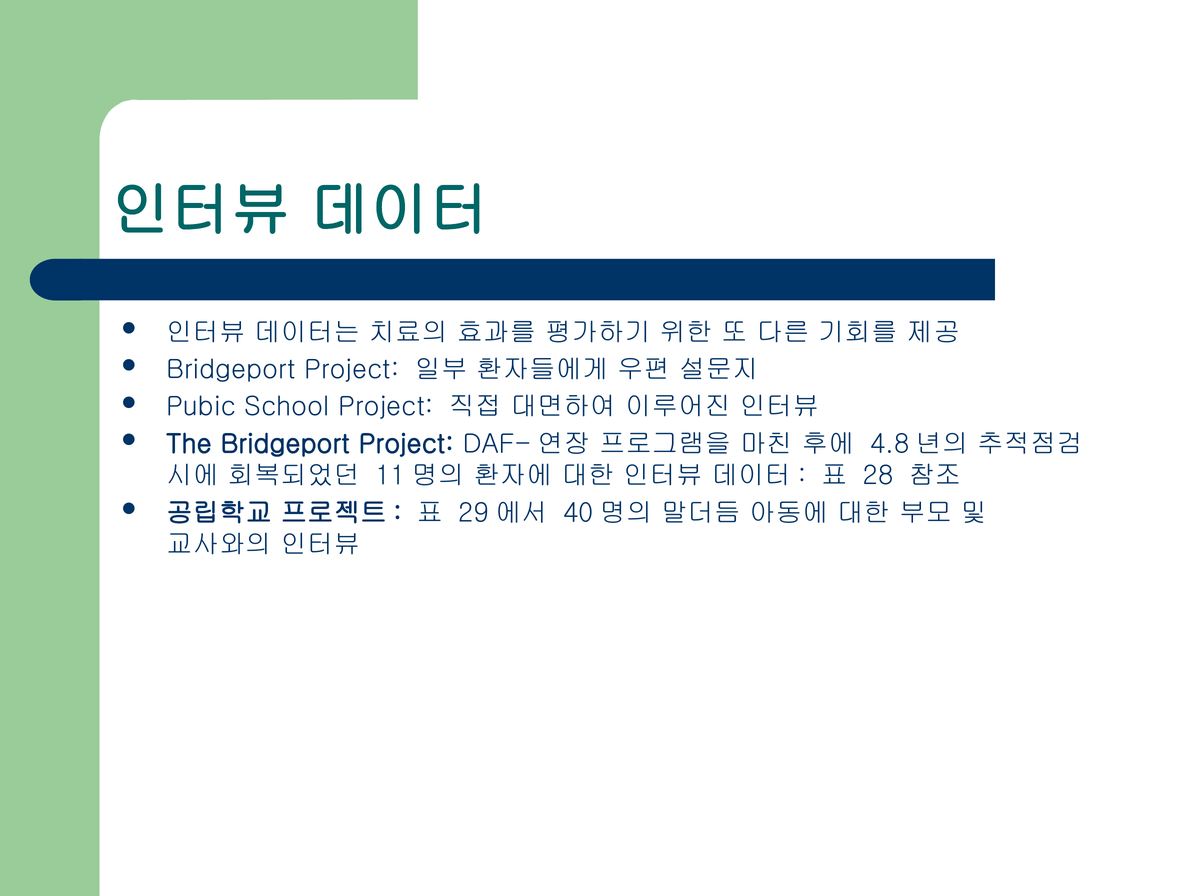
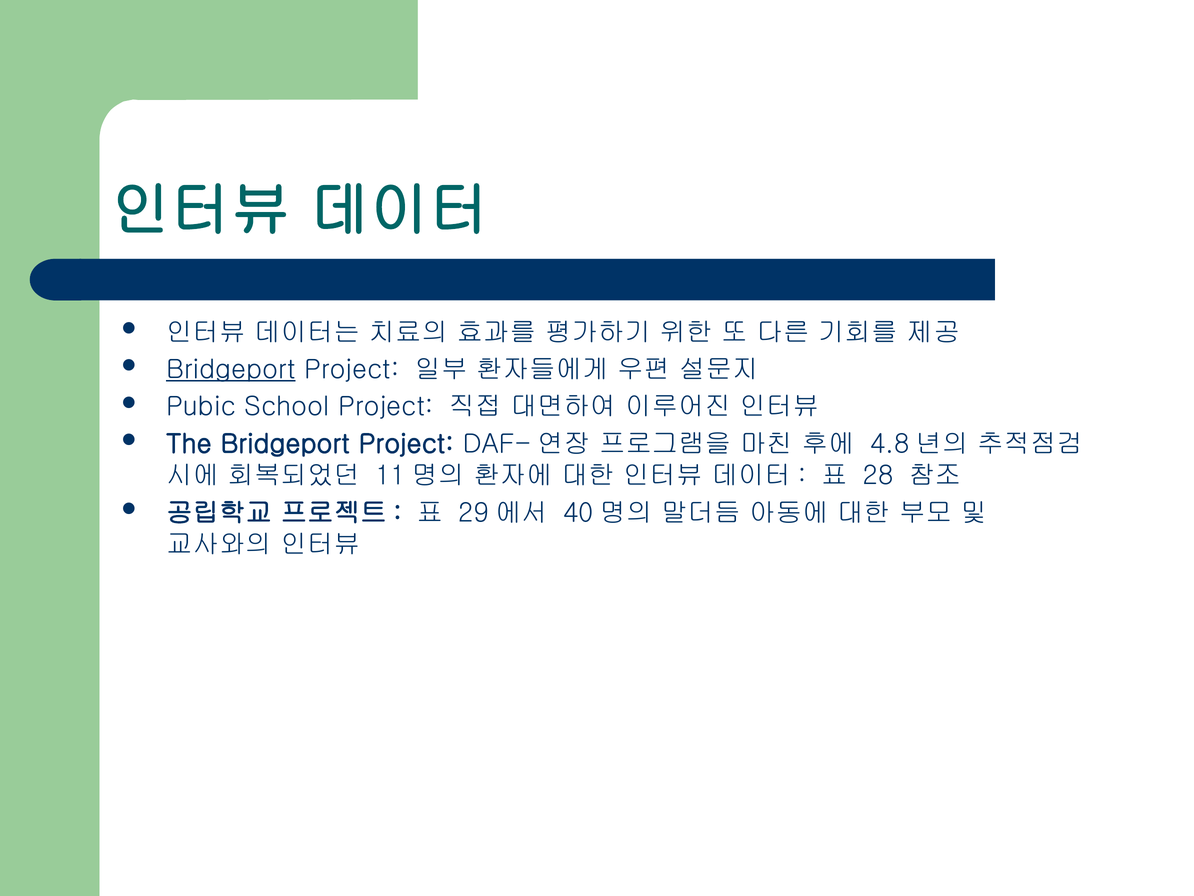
Bridgeport underline: none -> present (231, 369)
